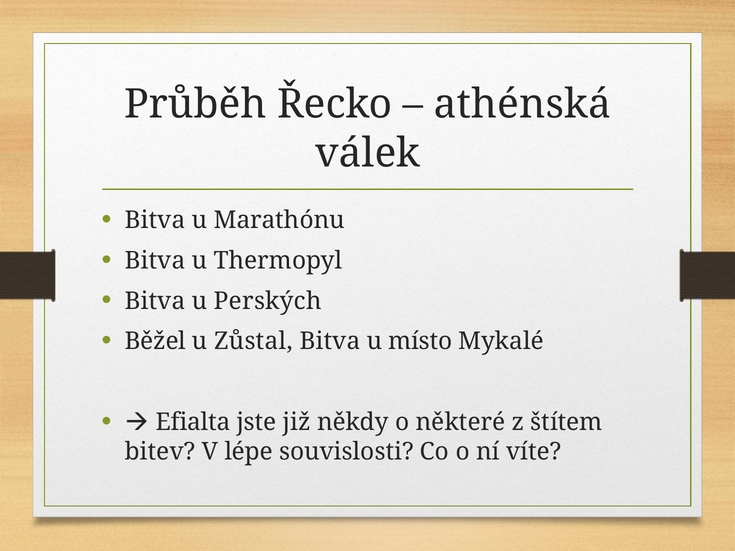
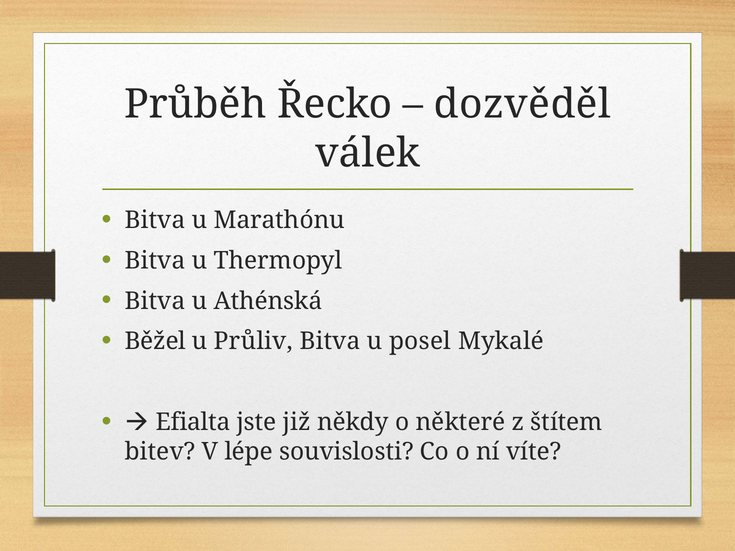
athénská: athénská -> dozvěděl (522, 104)
Perských: Perských -> Athénská (268, 301)
Zůstal: Zůstal -> Průliv (253, 342)
místo: místo -> posel (420, 342)
